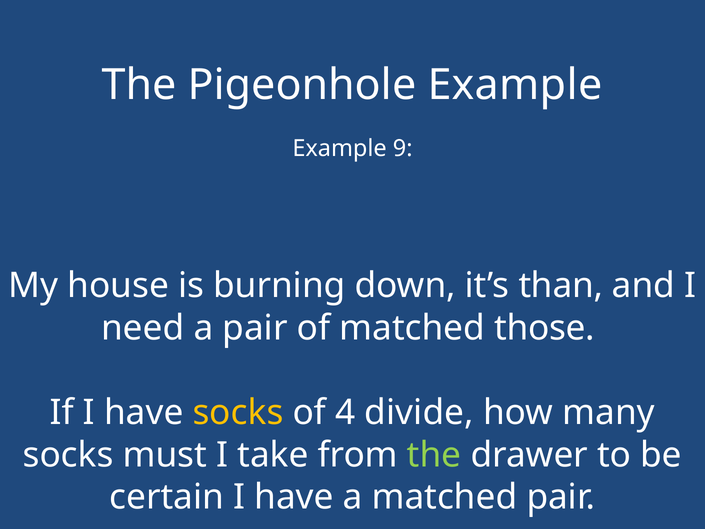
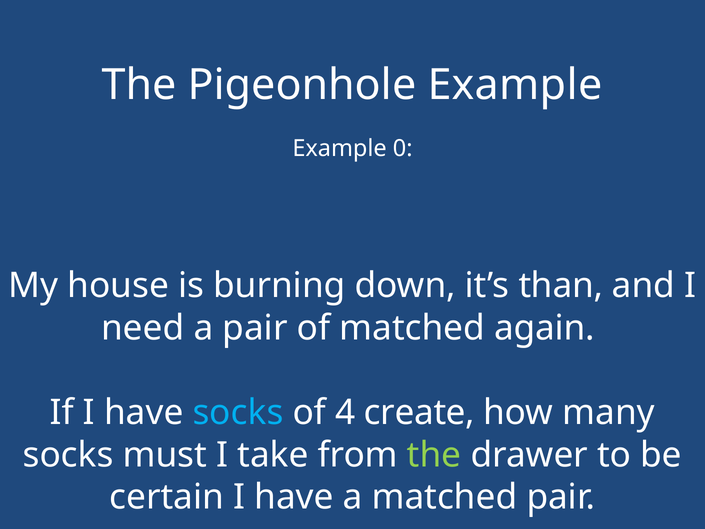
9: 9 -> 0 (403, 148)
those: those -> again (544, 328)
socks colour: yellow -> light blue (238, 412)
divide: divide -> create (419, 412)
